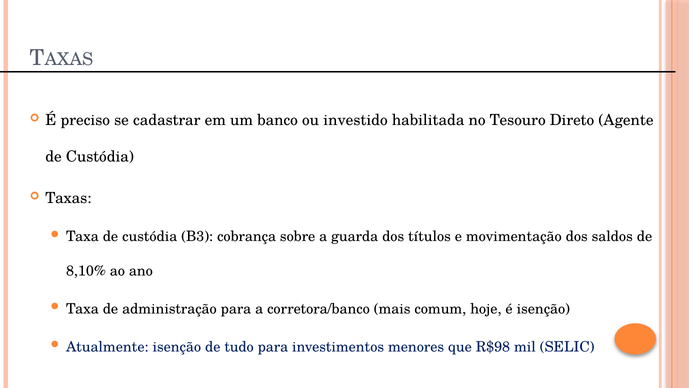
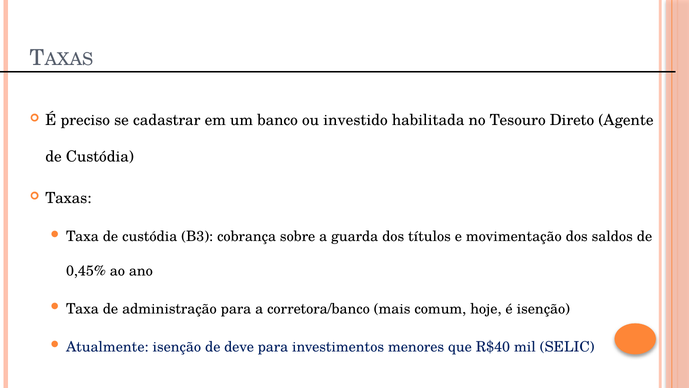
8,10%: 8,10% -> 0,45% (86, 271)
tudo: tudo -> deve (239, 346)
R$98: R$98 -> R$40 (493, 346)
